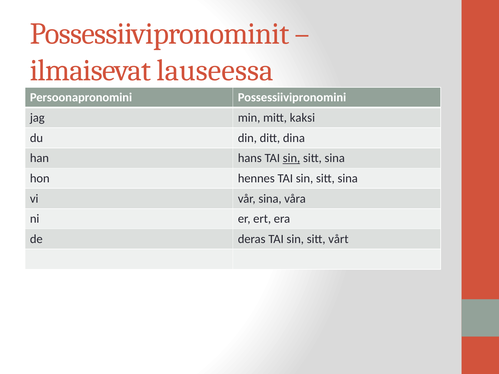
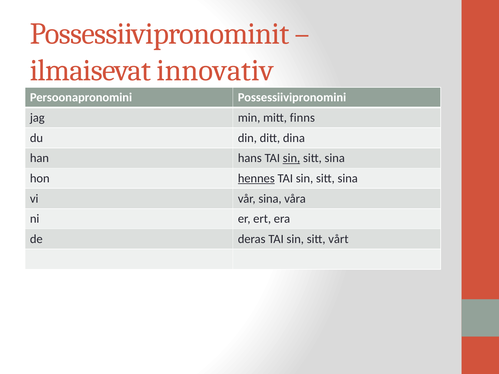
lauseessa: lauseessa -> innovativ (215, 70)
kaksi: kaksi -> finns (302, 118)
hennes underline: none -> present (256, 179)
